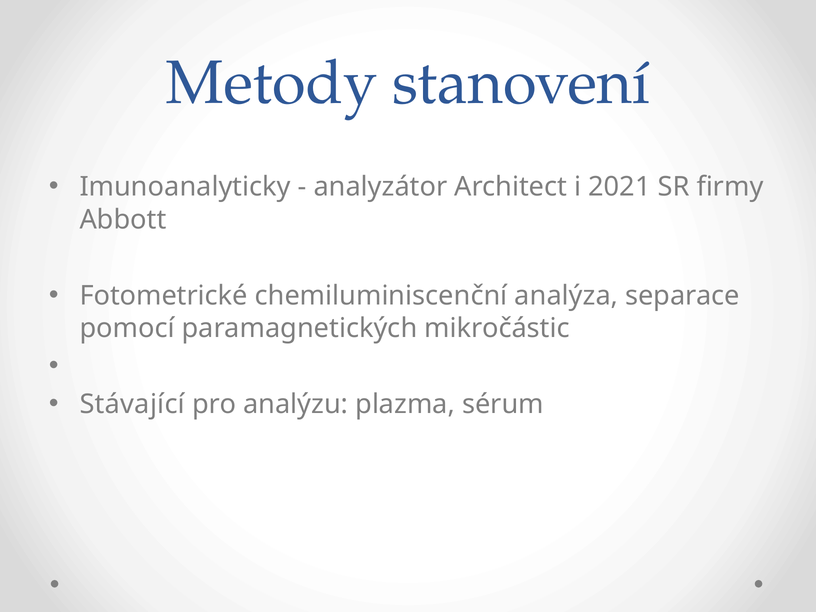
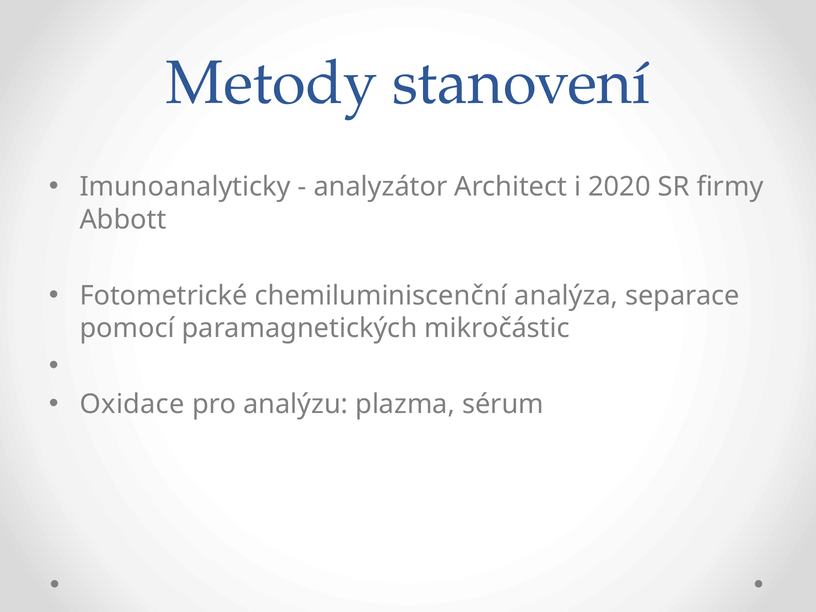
2021: 2021 -> 2020 (620, 187)
Stávající: Stávající -> Oxidace (132, 405)
